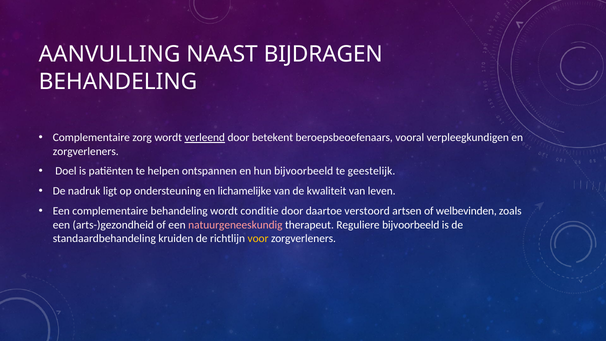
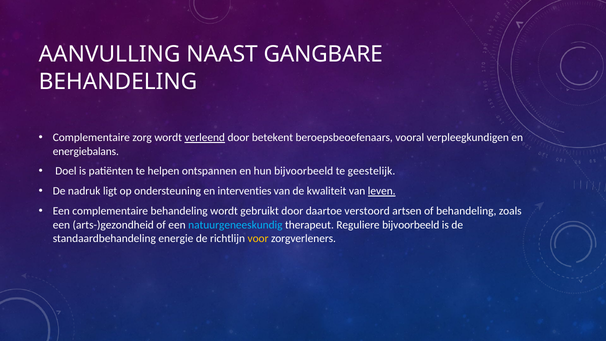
BIJDRAGEN: BIJDRAGEN -> GANGBARE (323, 54)
zorgverleners: zorgverleners -> energiebalans (86, 151)
lichamelijke: lichamelijke -> interventies (245, 191)
leven underline: none -> present (382, 191)
conditie: conditie -> gebruikt (260, 211)
of welbevinden: welbevinden -> behandeling (466, 211)
natuurgeneeskundig colour: pink -> light blue (235, 225)
kruiden: kruiden -> energie (176, 238)
